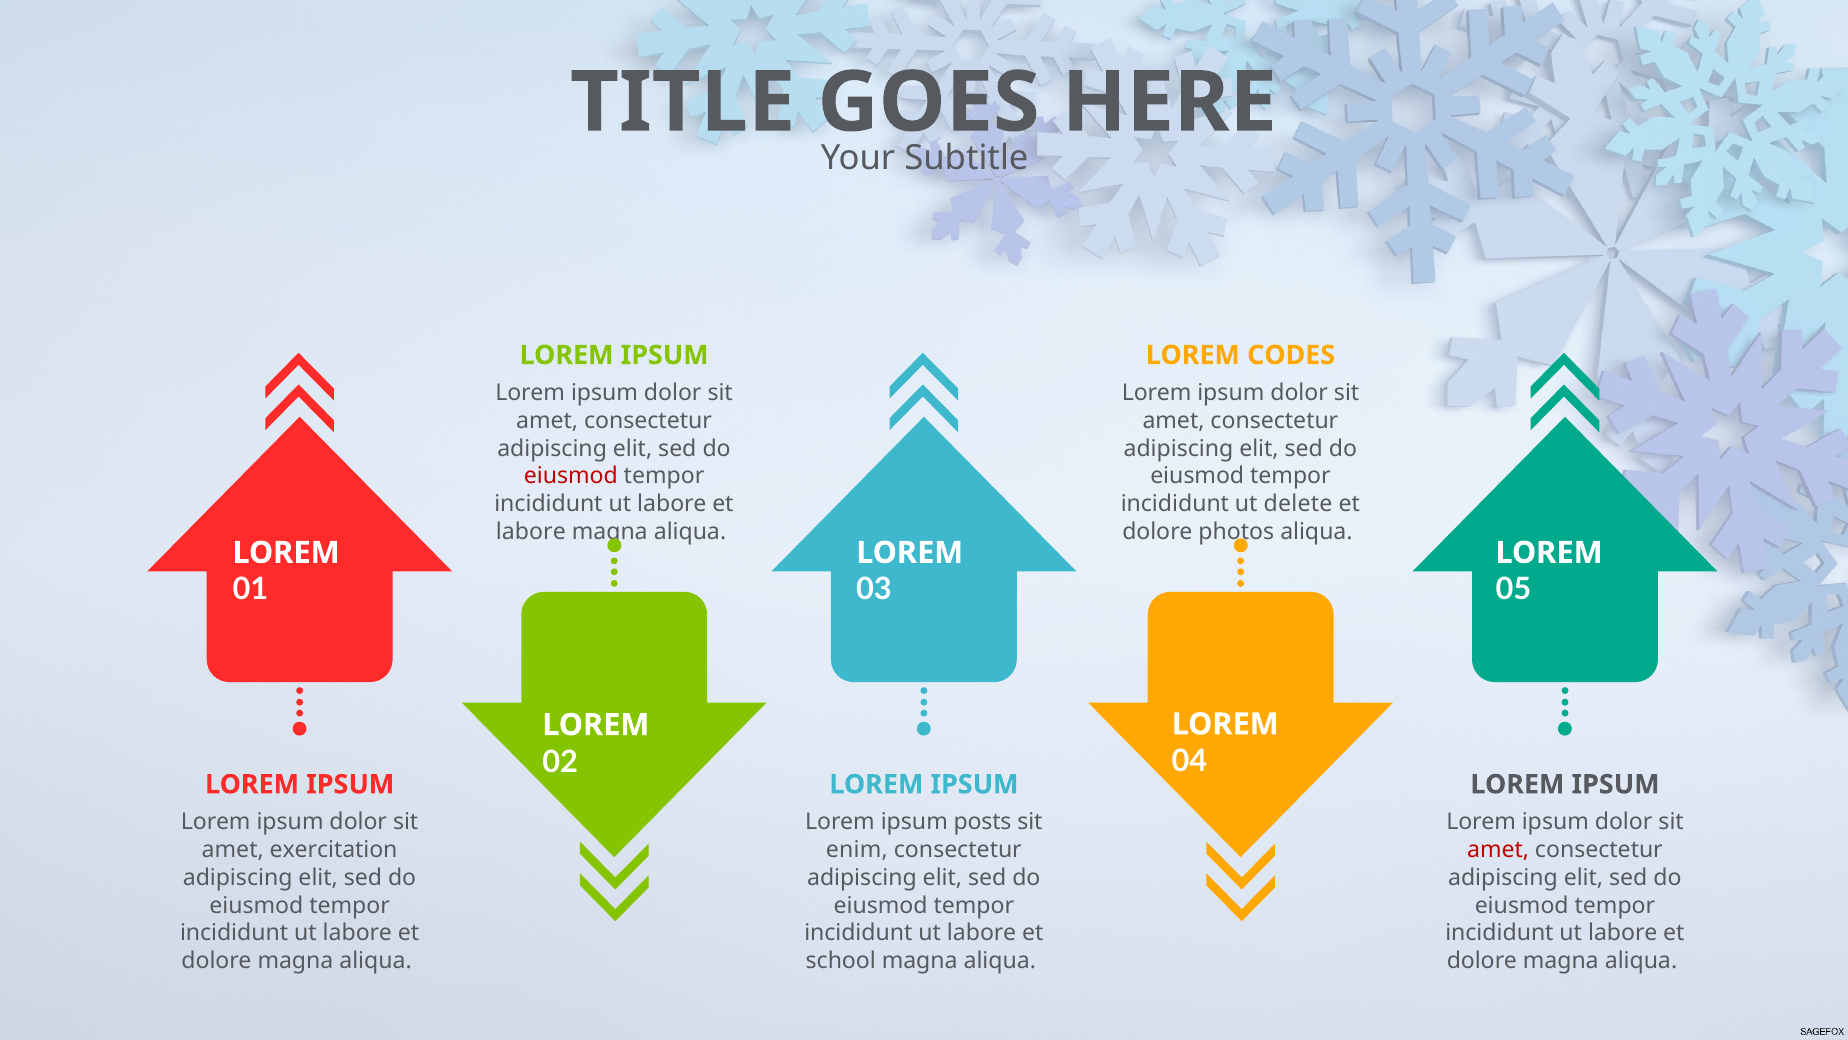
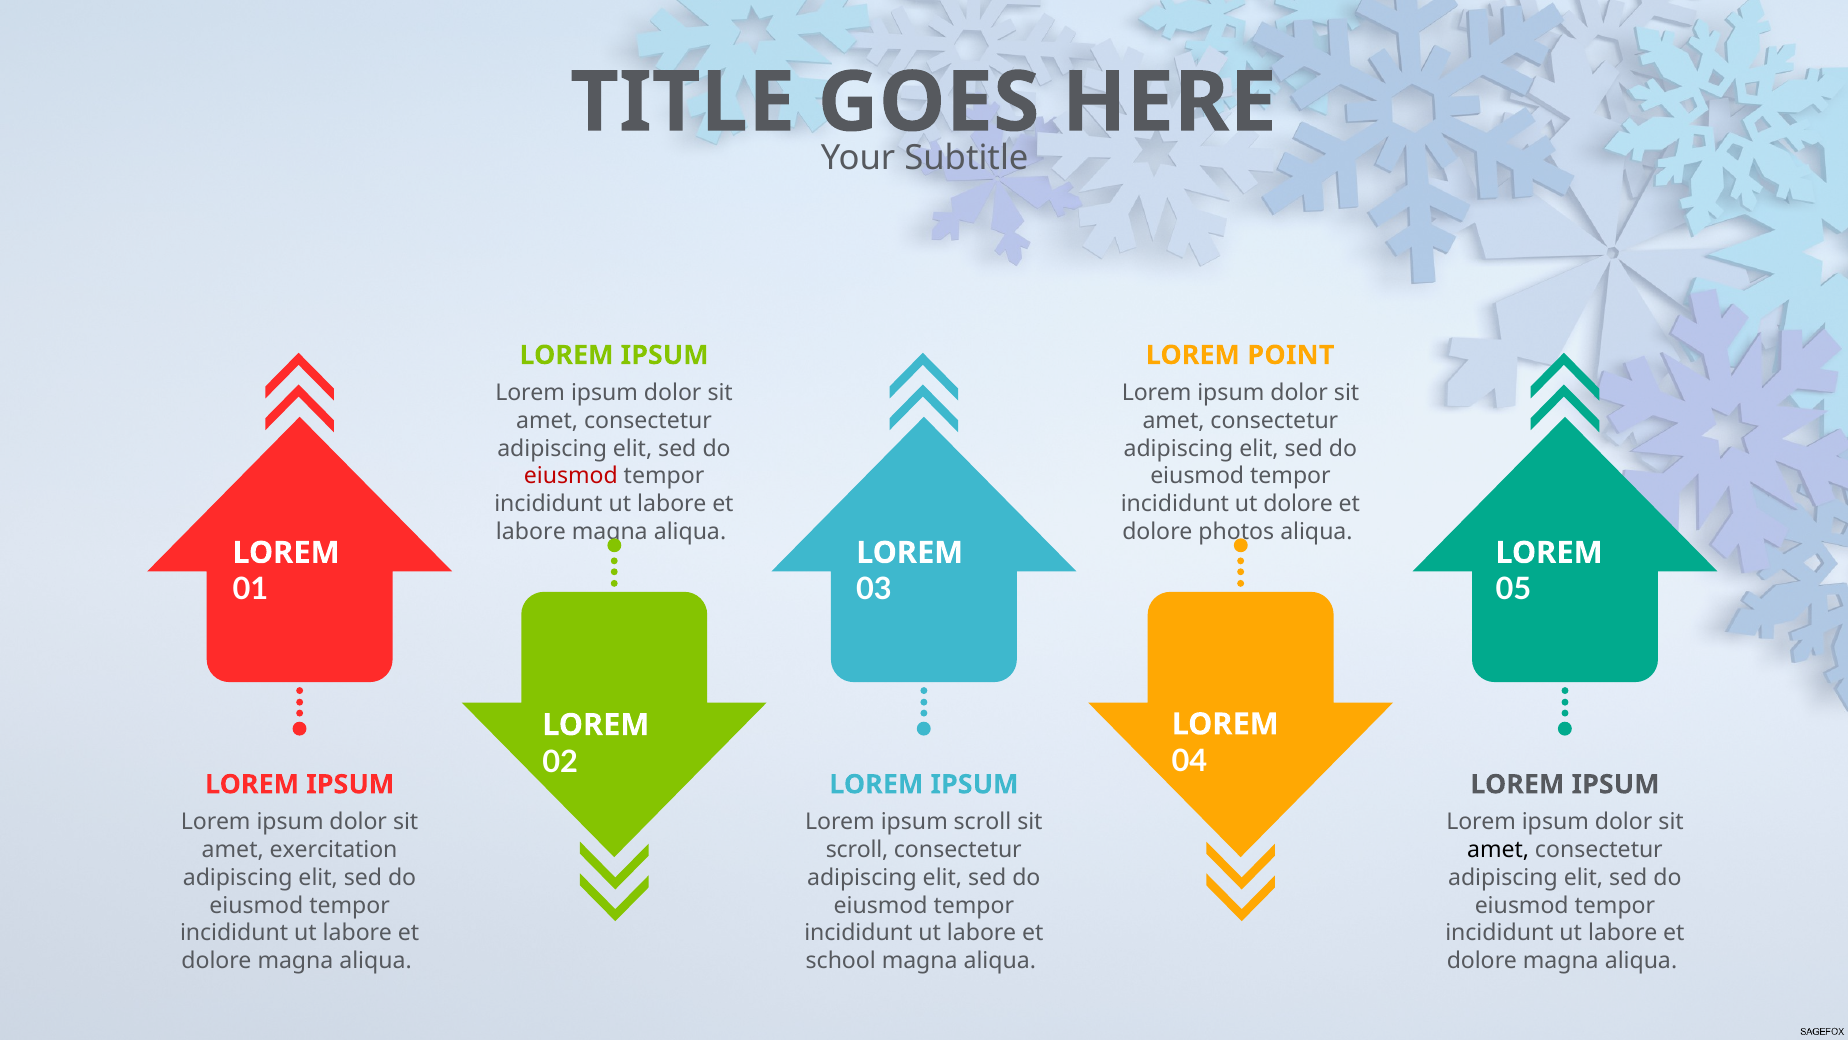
CODES: CODES -> POINT (1291, 355)
ut delete: delete -> dolore (1298, 504)
ipsum posts: posts -> scroll (982, 822)
enim: enim -> scroll (857, 850)
amet colour: red -> black (1498, 850)
